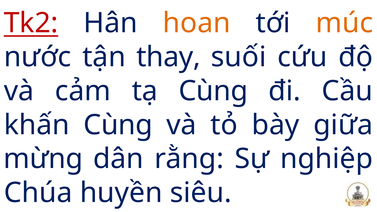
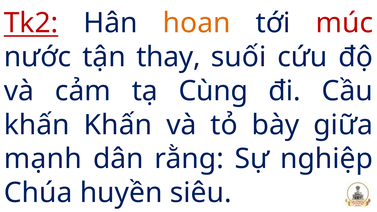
múc colour: orange -> red (344, 23)
khấn Cùng: Cùng -> Khấn (118, 125)
mừng: mừng -> mạnh (43, 159)
